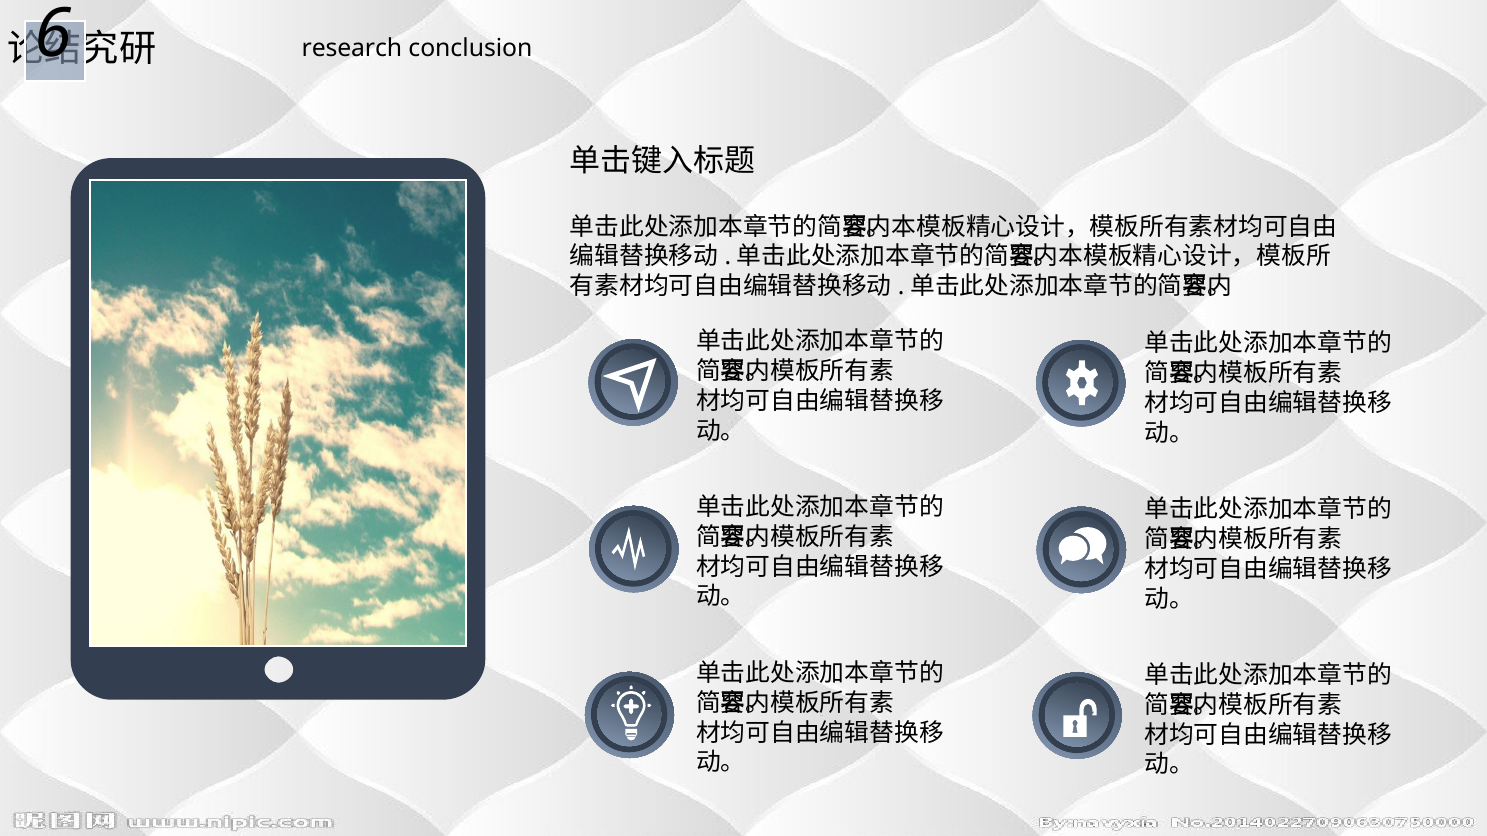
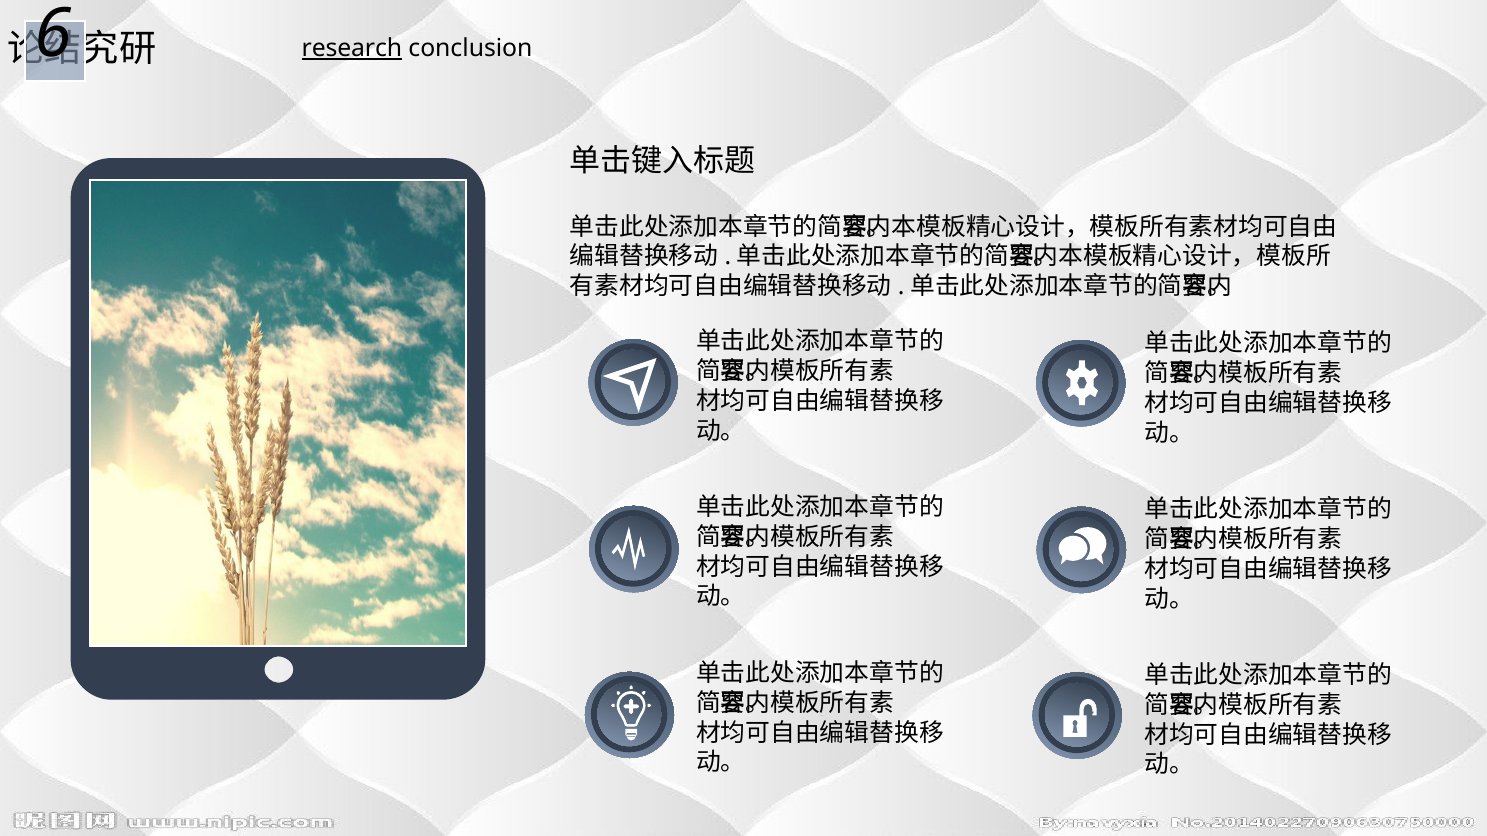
research underline: none -> present (352, 49)
